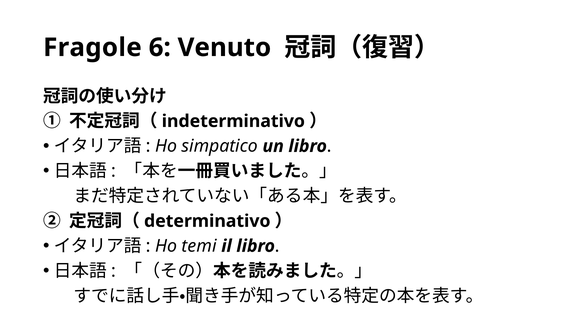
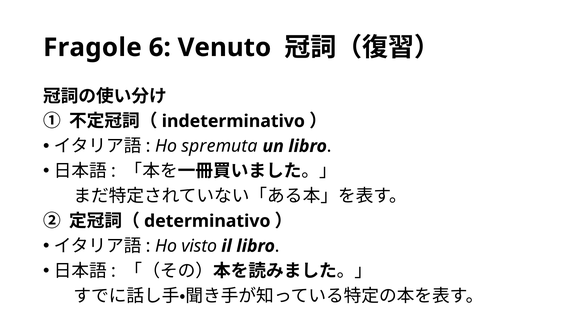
simpatico: simpatico -> spremuta (220, 146)
temi: temi -> visto (199, 246)
